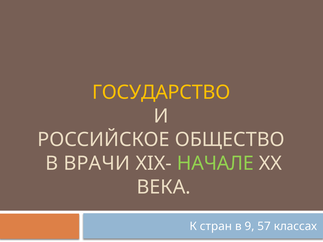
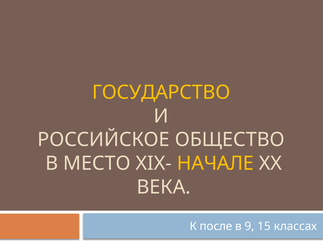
ВРАЧИ: ВРАЧИ -> МЕСТО (97, 164)
НАЧАЛЕ colour: light green -> yellow (215, 164)
стран: стран -> после (216, 227)
57: 57 -> 15 (264, 227)
